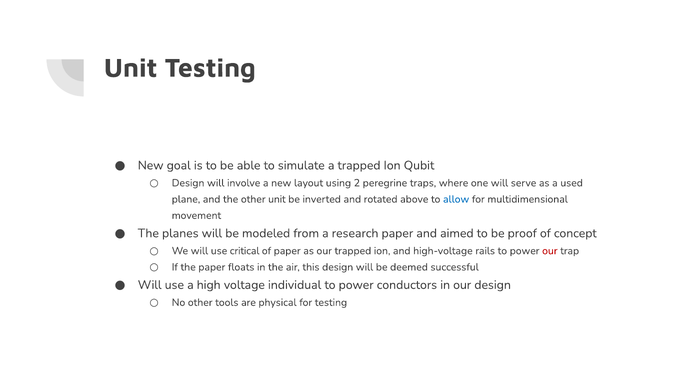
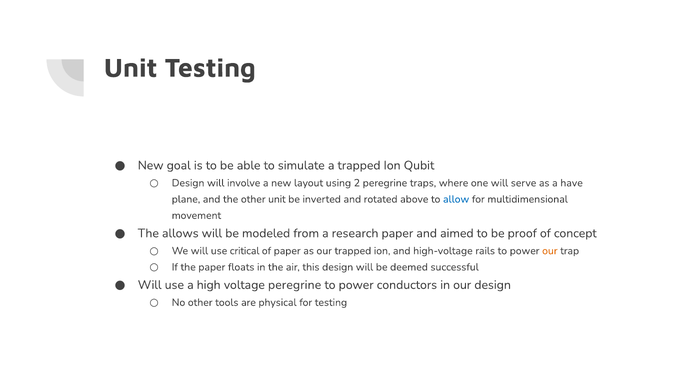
used: used -> have (572, 183)
planes: planes -> allows (180, 234)
our colour: red -> orange (550, 251)
voltage individual: individual -> peregrine (295, 285)
